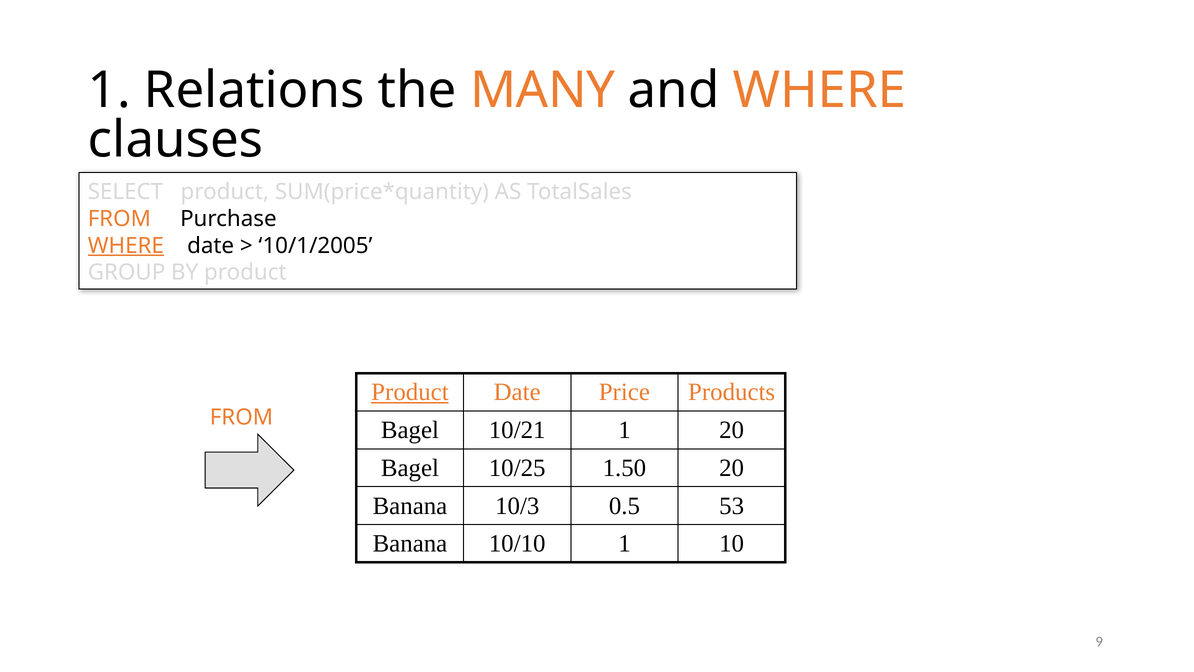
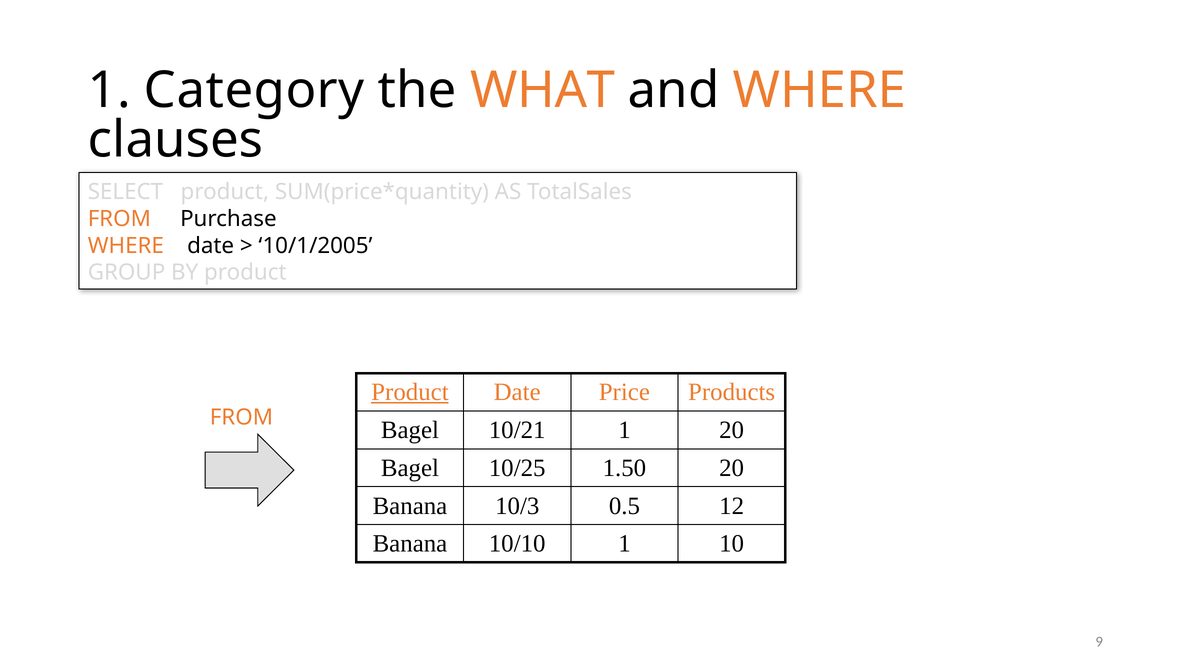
Relations: Relations -> Category (254, 90)
MANY: MANY -> WHAT (543, 90)
WHERE underline: present -> none (126, 246)
53: 53 -> 12 (732, 506)
